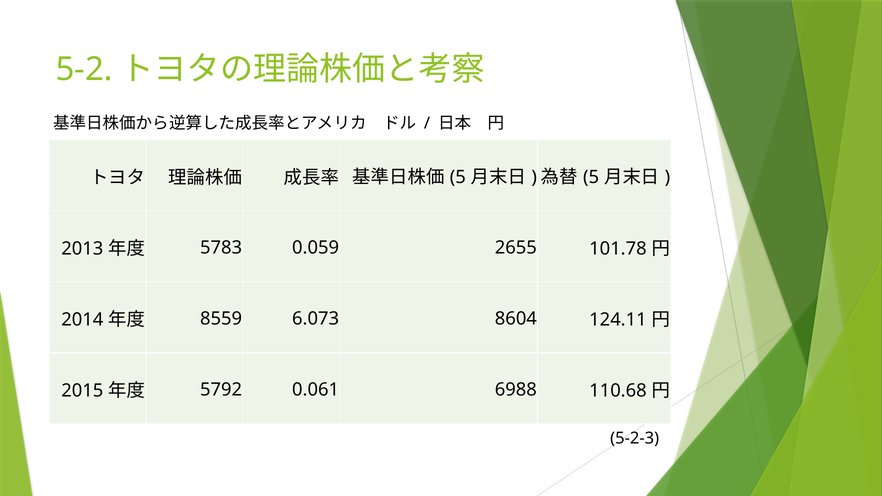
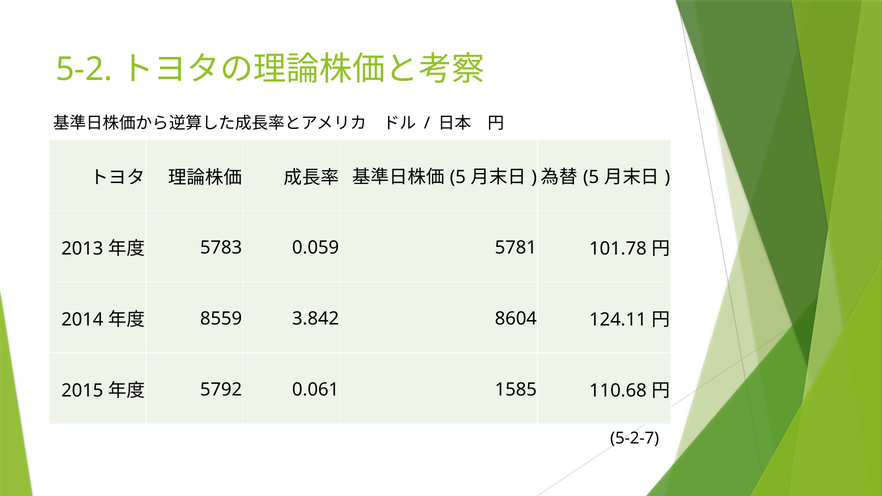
2655: 2655 -> 5781 (516, 248)
6.073: 6.073 -> 3.842 (316, 319)
6988: 6988 -> 1585 (516, 390)
5-2-3: 5-2-3 -> 5-2-7 (635, 439)
